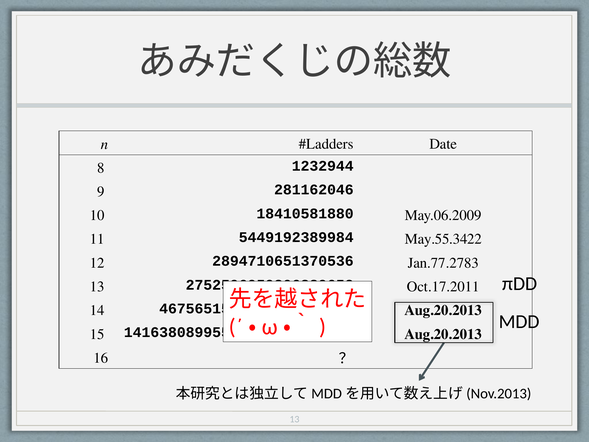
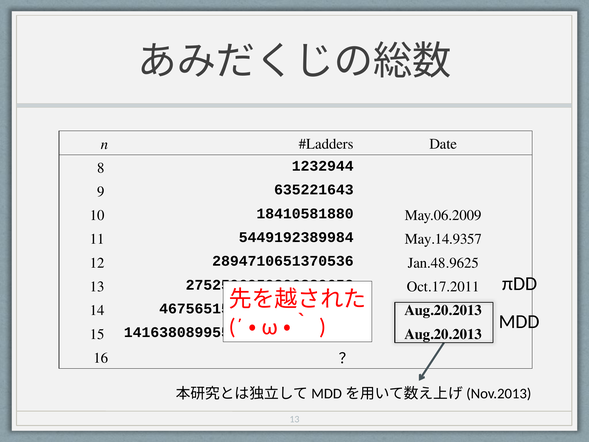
281162046: 281162046 -> 635221643 (314, 190)
May.55.3422: May.55.3422 -> May.14.9357 (443, 239)
Jan.77.2783: Jan.77.2783 -> Jan.48.9625 (443, 263)
